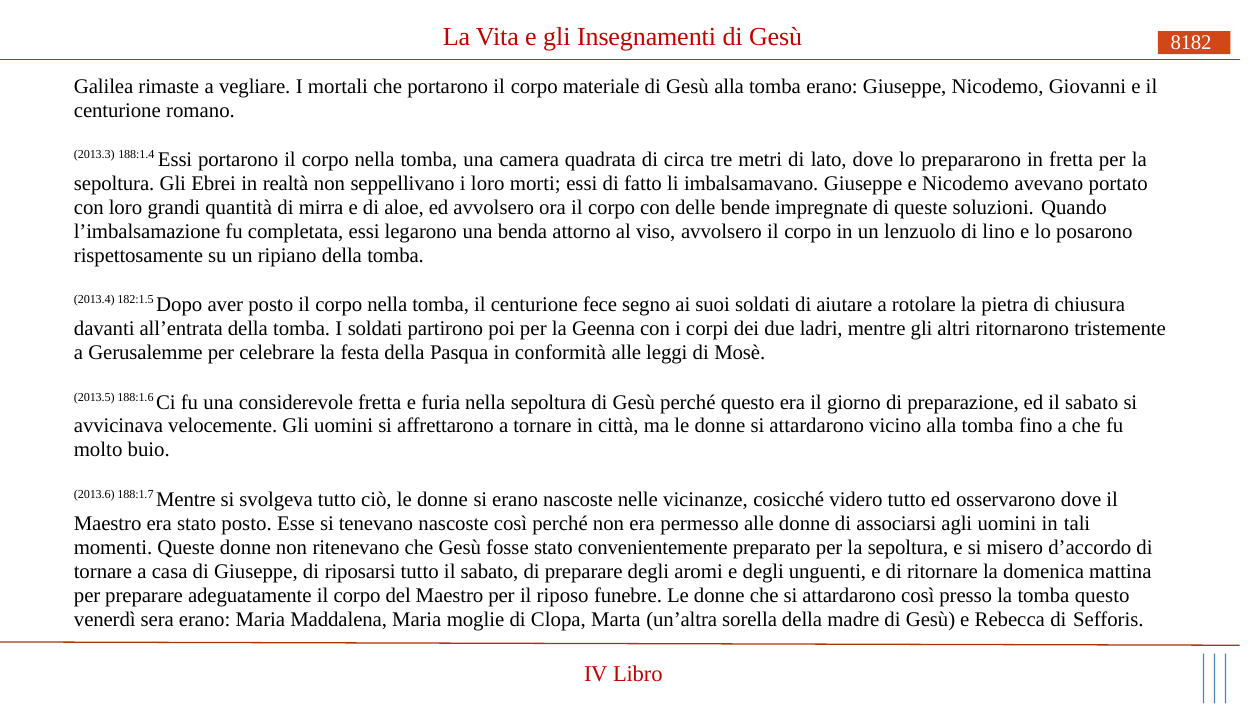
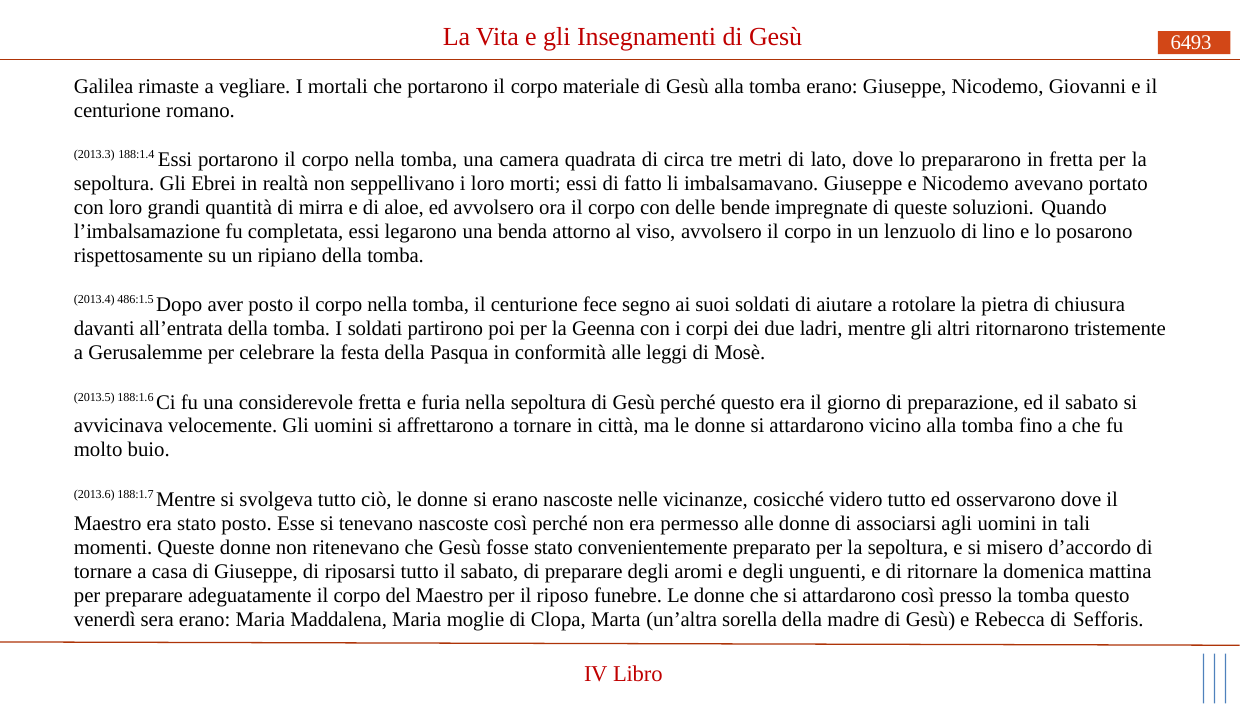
8182: 8182 -> 6493 (1191, 43)
182:1.5: 182:1.5 -> 486:1.5 (136, 300)
